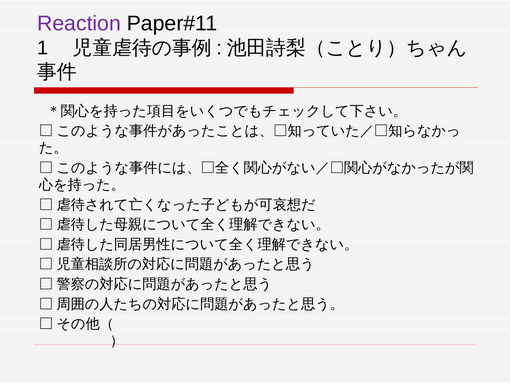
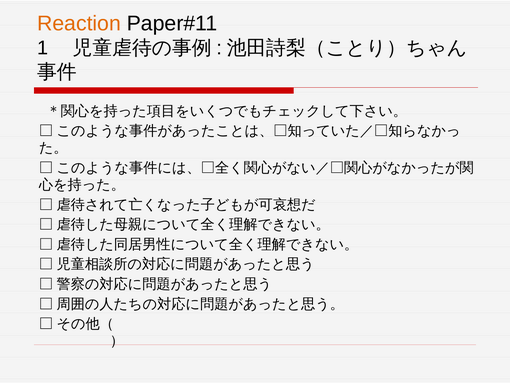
Reaction colour: purple -> orange (79, 23)
